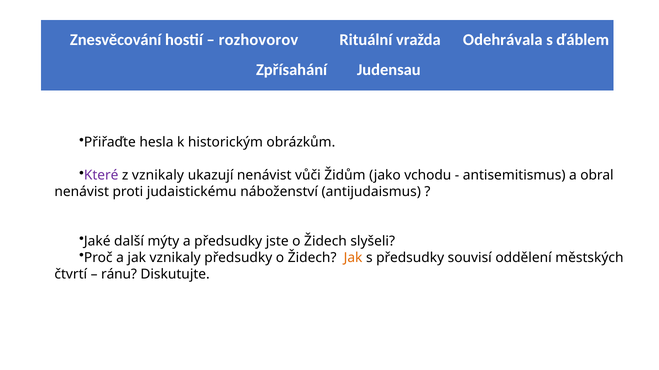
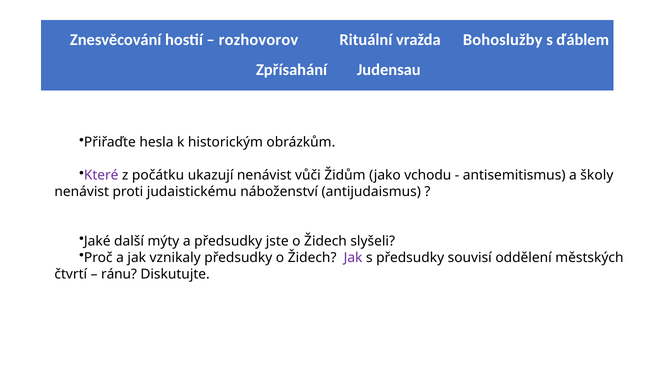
Odehrávala: Odehrávala -> Bohoslužby (503, 40)
z vznikaly: vznikaly -> počátku (158, 176)
obral: obral -> školy (597, 176)
Jak colour: orange -> purple (353, 258)
